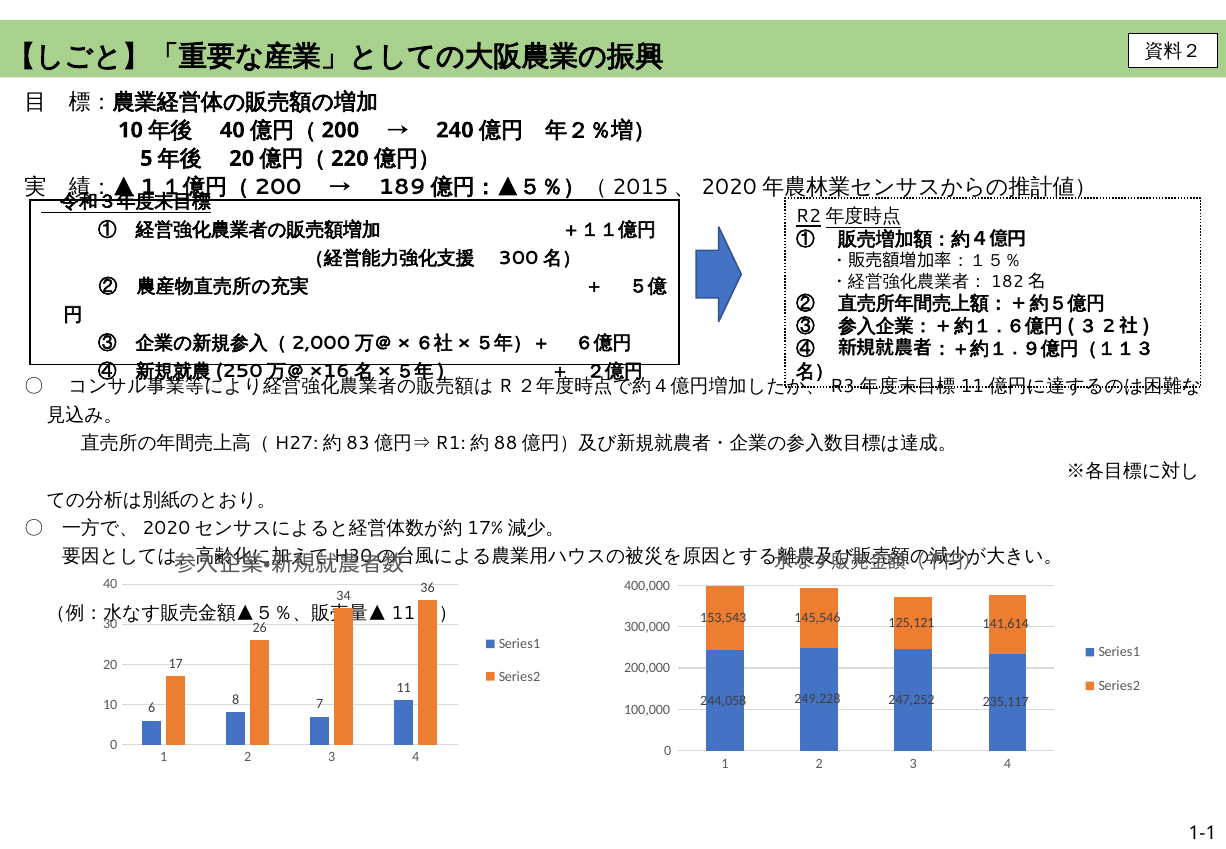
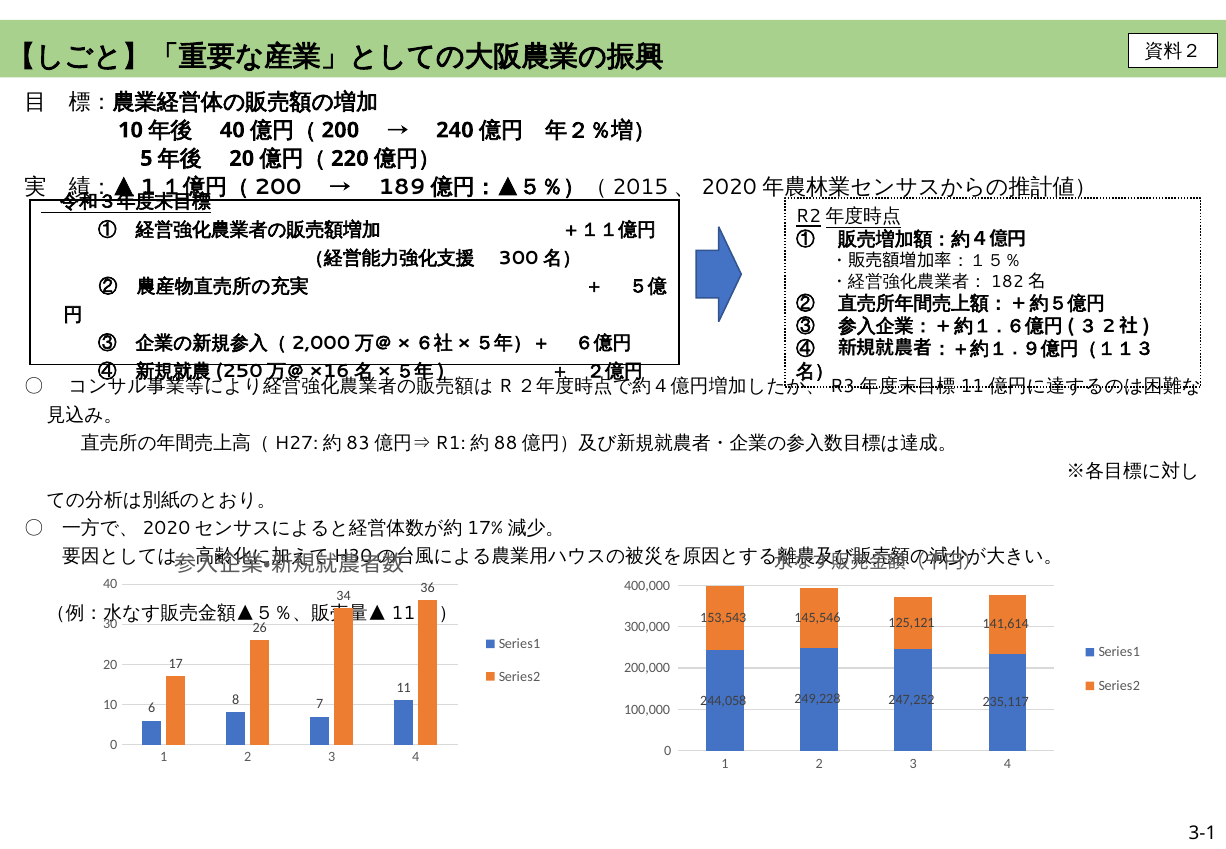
1-1: 1-1 -> 3-1 (1202, 833)
